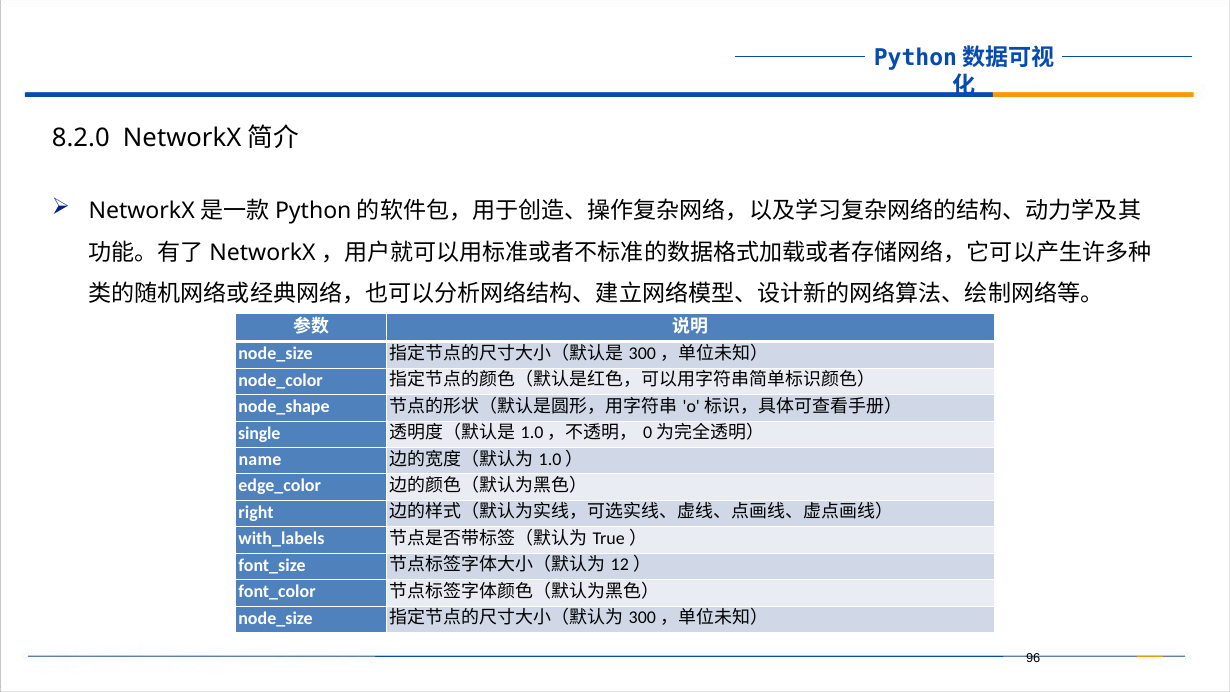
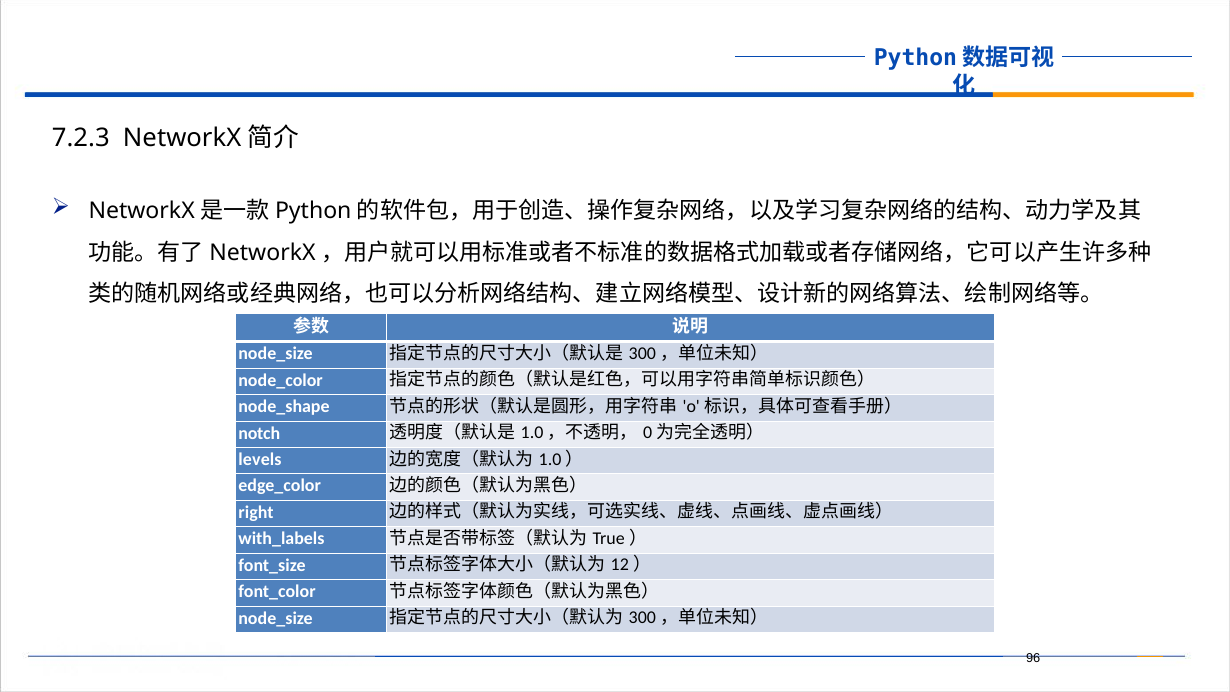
8.2.0: 8.2.0 -> 7.2.3 (81, 138)
single: single -> notch (259, 433)
name: name -> levels (260, 460)
